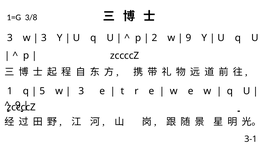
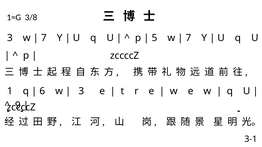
3: 3 -> 7 (44, 38)
2: 2 -> 5 (154, 38)
9: 9 -> 7 (188, 38)
5: 5 -> 6 (42, 91)
